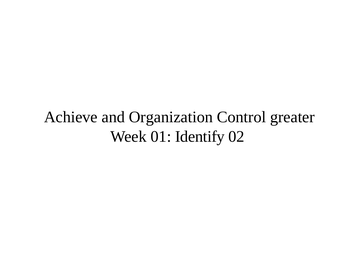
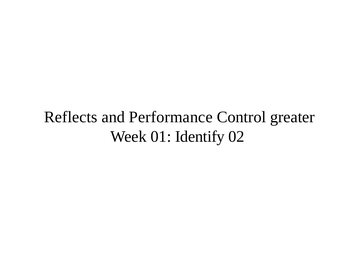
Achieve: Achieve -> Reflects (71, 117)
Organization: Organization -> Performance (171, 117)
